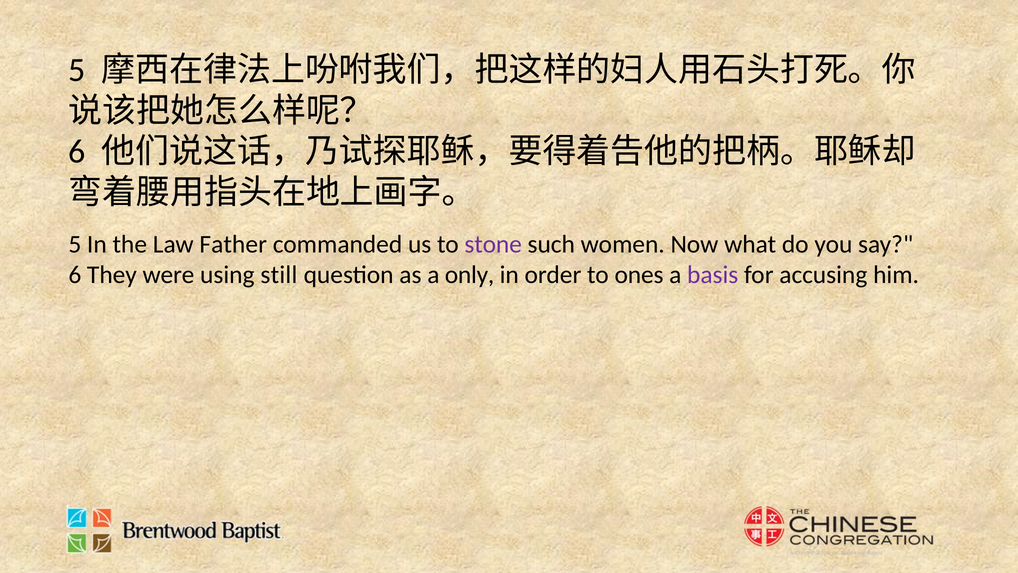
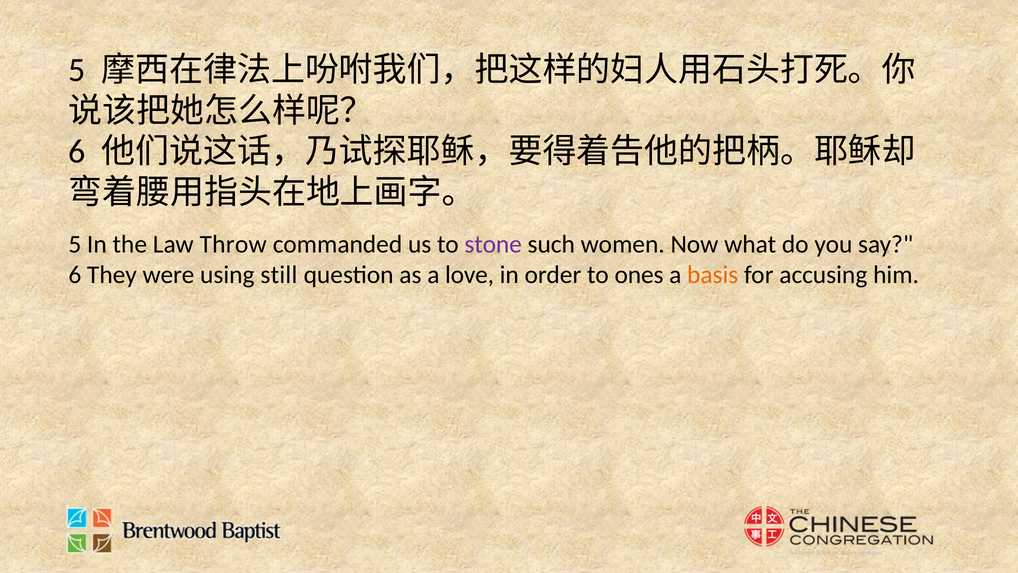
Father: Father -> Throw (233, 244)
only: only -> love (470, 275)
basis colour: purple -> orange (713, 275)
